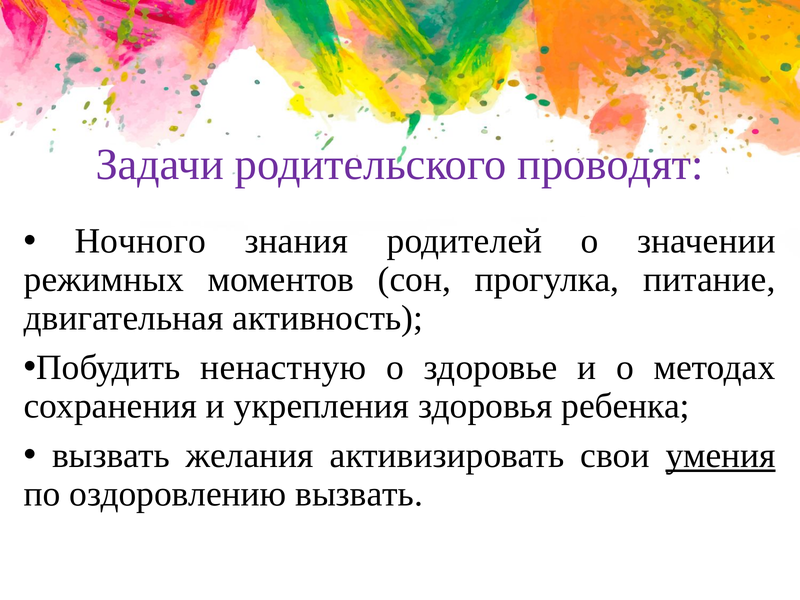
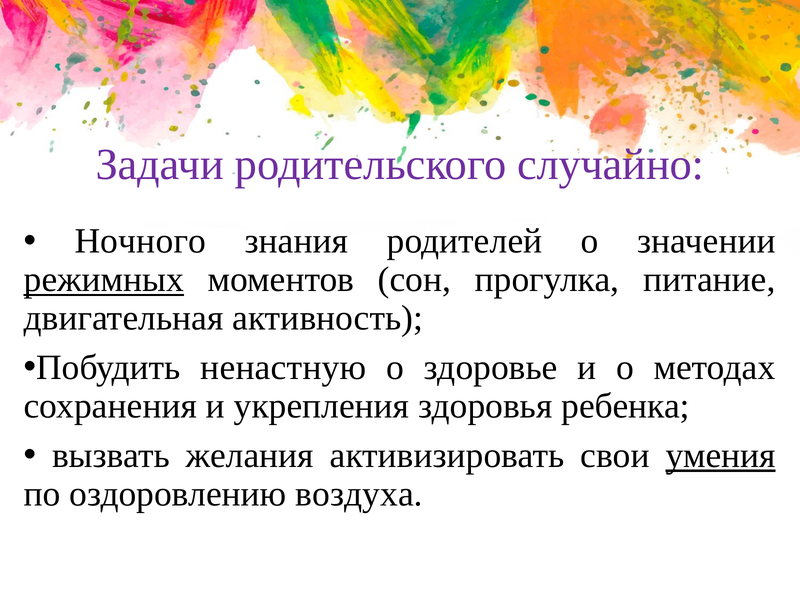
проводят: проводят -> случайно (611, 165)
режимных underline: none -> present (104, 280)
оздоровлению вызвать: вызвать -> воздуха (359, 494)
